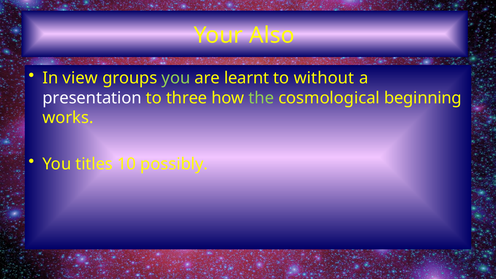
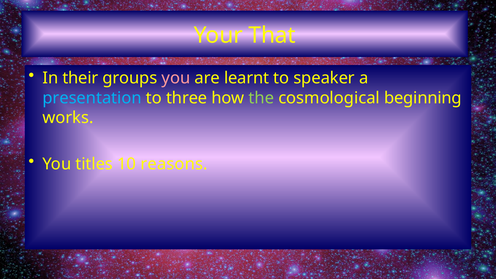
Also: Also -> That (272, 35)
view: view -> their (80, 78)
you colour: light green -> pink (176, 78)
without: without -> speaker (324, 78)
presentation colour: white -> light blue (92, 98)
possibly: possibly -> reasons (174, 164)
